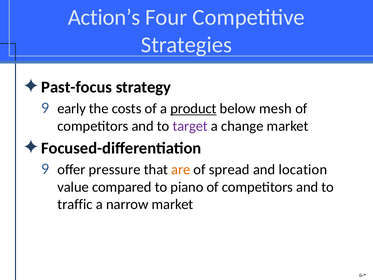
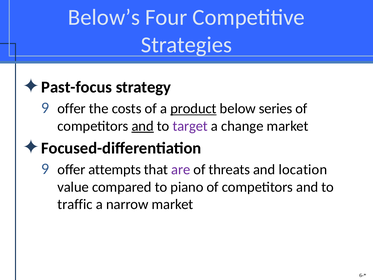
Action’s: Action’s -> Below’s (104, 17)
early: early -> offer (72, 108)
mesh: mesh -> series (276, 108)
and underline: none -> present (143, 126)
pressure: pressure -> attempts (115, 169)
are colour: orange -> purple (181, 169)
spread: spread -> threats (229, 169)
